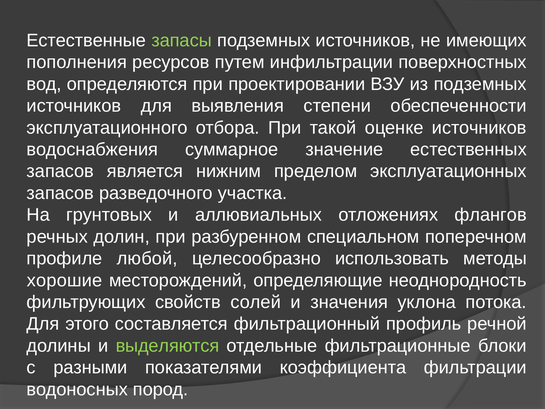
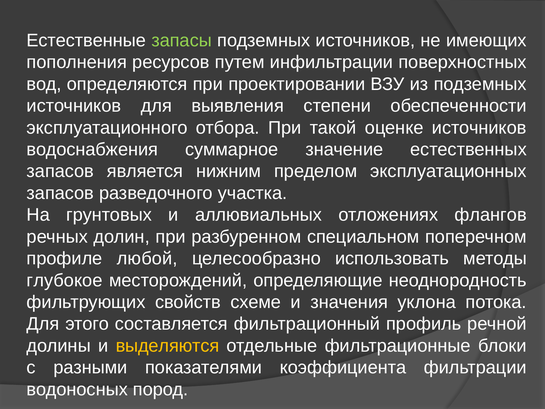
хорошие: хорошие -> глубокое (65, 280)
солей: солей -> схеме (256, 302)
выделяются colour: light green -> yellow (167, 346)
